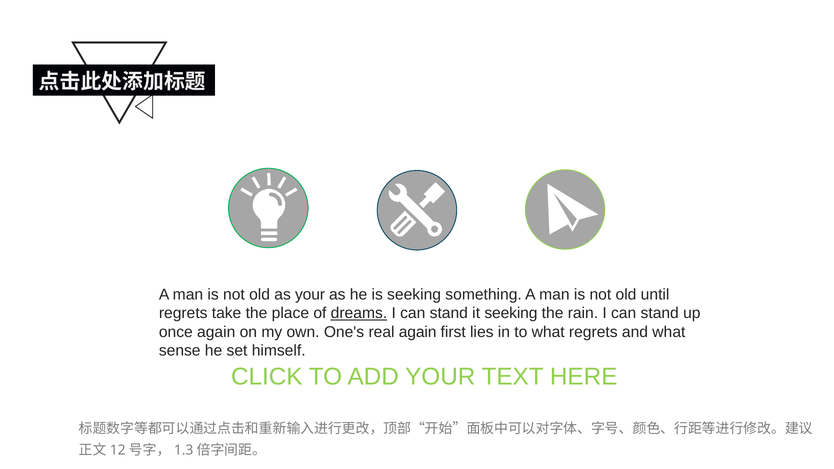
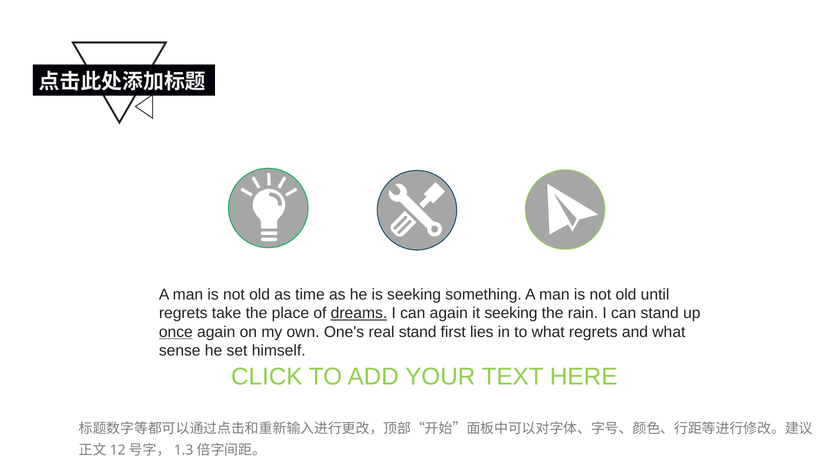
as your: your -> time (310, 295)
stand: stand -> again (449, 313)
once underline: none -> present (176, 332)
real again: again -> stand (418, 332)
